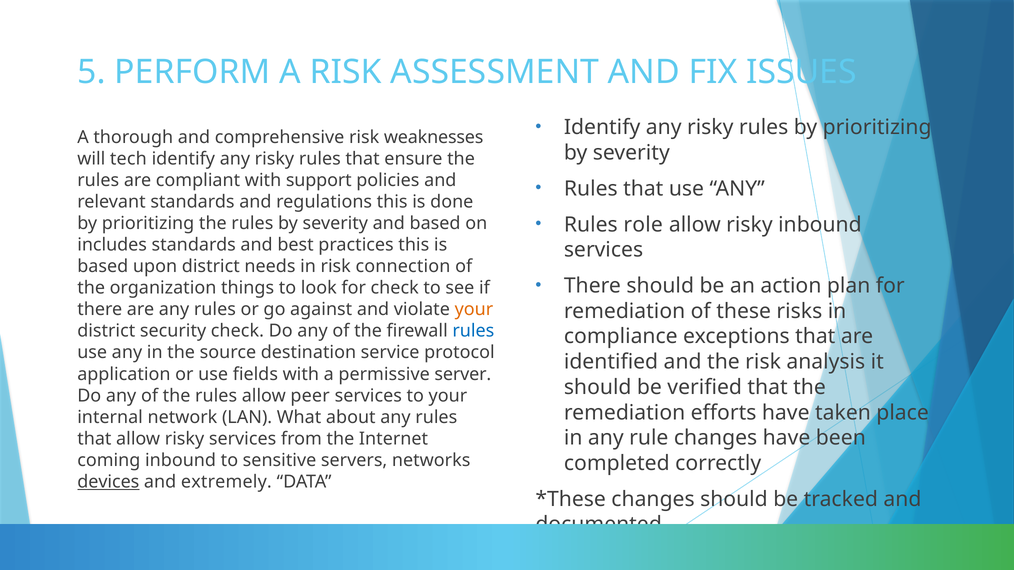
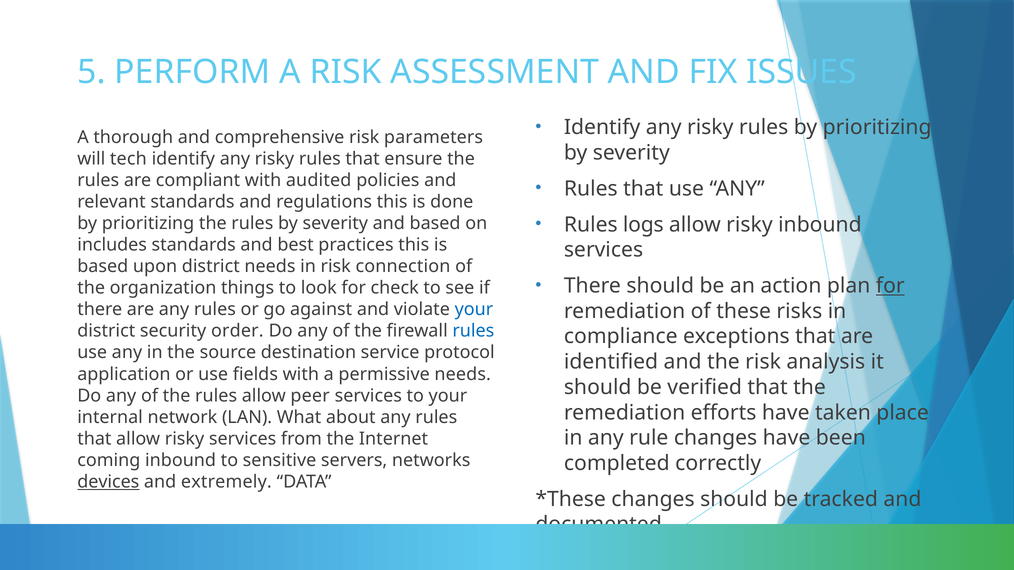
weaknesses: weaknesses -> parameters (434, 137)
support: support -> audited (319, 180)
role: role -> logs (643, 225)
for underline: none -> present (890, 286)
your colour: orange -> blue (474, 310)
security check: check -> order (237, 331)
permissive server: server -> needs (463, 374)
